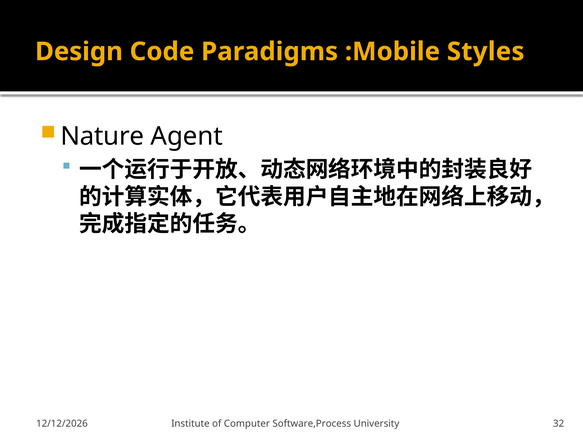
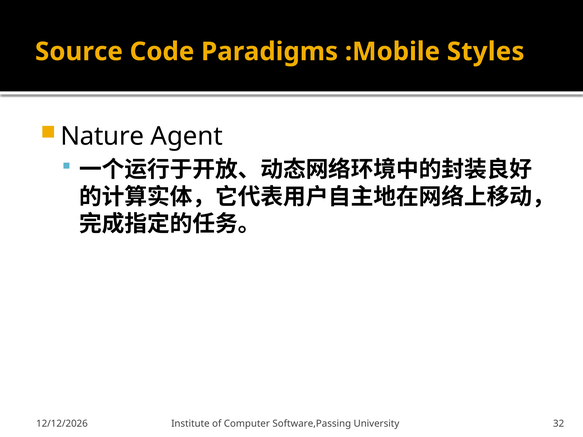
Design: Design -> Source (79, 52)
Software,Process: Software,Process -> Software,Passing (312, 424)
